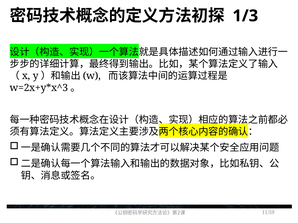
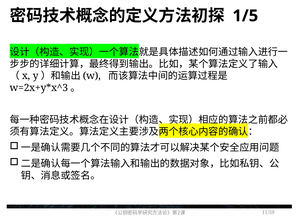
1/3: 1/3 -> 1/5 (245, 16)
